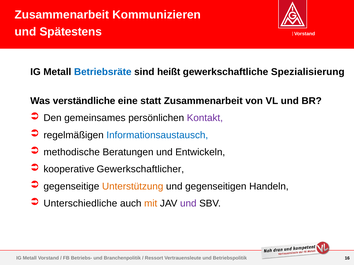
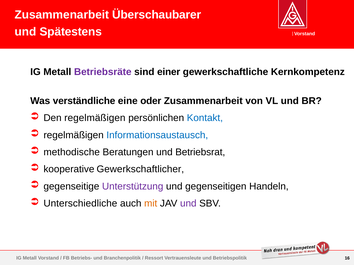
Kommunizieren: Kommunizieren -> Überschaubarer (157, 15)
Betriebsräte colour: blue -> purple (103, 72)
heißt: heißt -> einer (169, 72)
Spezialisierung: Spezialisierung -> Kernkompetenz (308, 72)
statt: statt -> oder (151, 101)
Den gemeinsames: gemeinsames -> regelmäßigen (95, 118)
Kontakt colour: purple -> blue (205, 118)
Entwickeln: Entwickeln -> Betriebsrat (200, 152)
Unterstützung colour: orange -> purple (133, 187)
